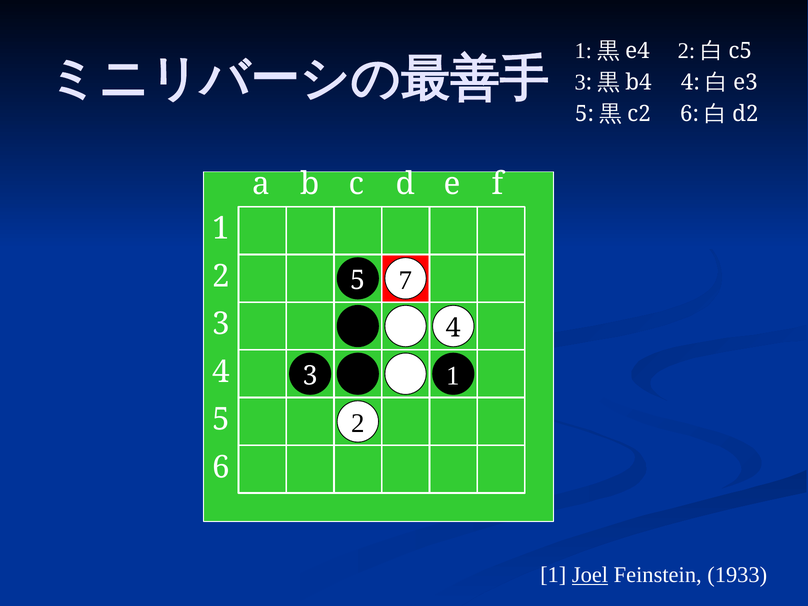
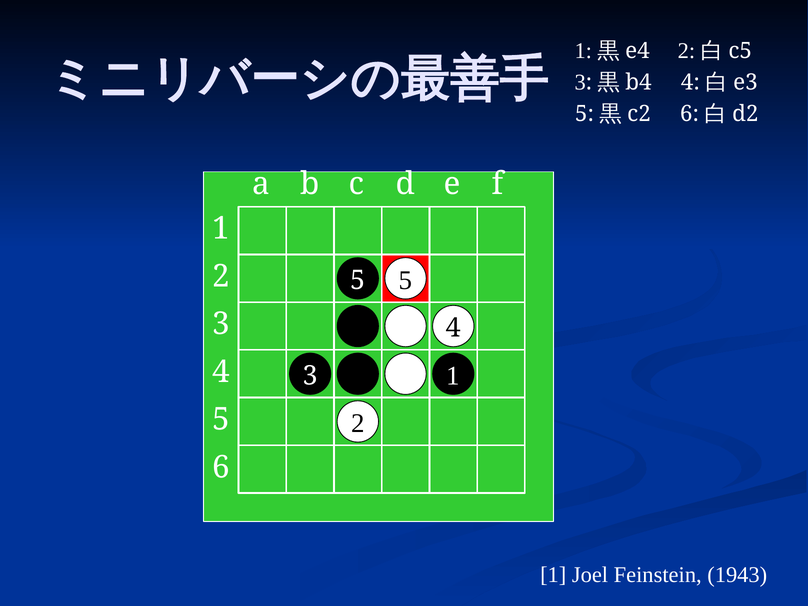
5 7: 7 -> 5 (406, 280)
Joel underline: present -> none (590, 575)
1933: 1933 -> 1943 (737, 575)
